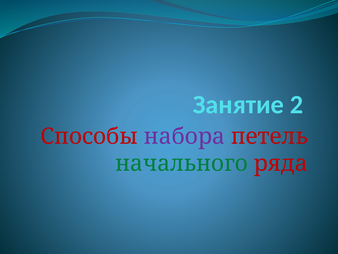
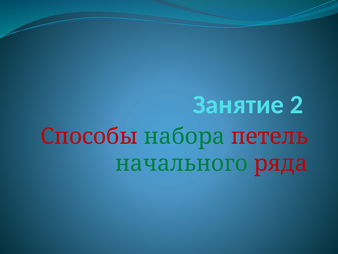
набора colour: purple -> green (184, 136)
